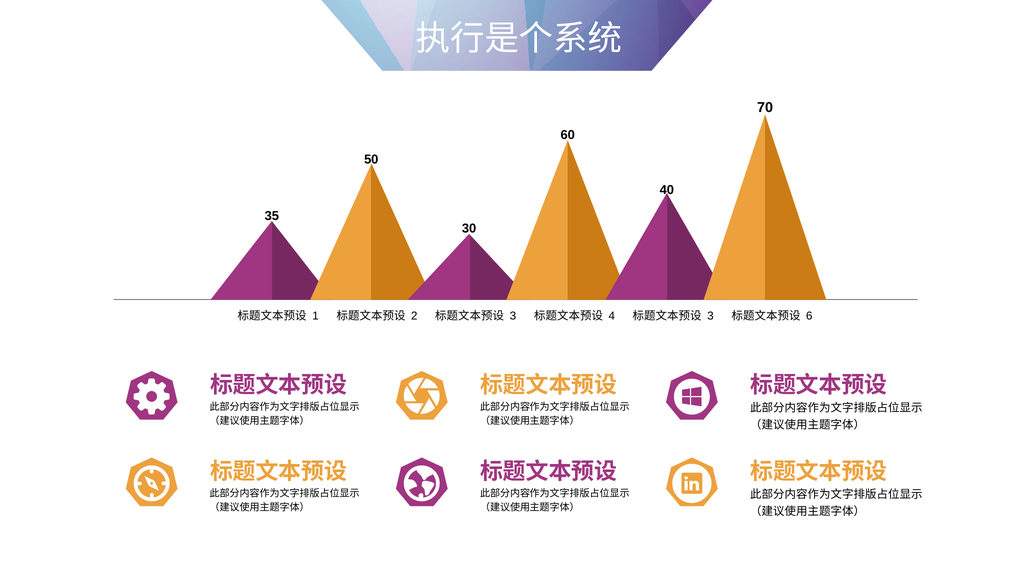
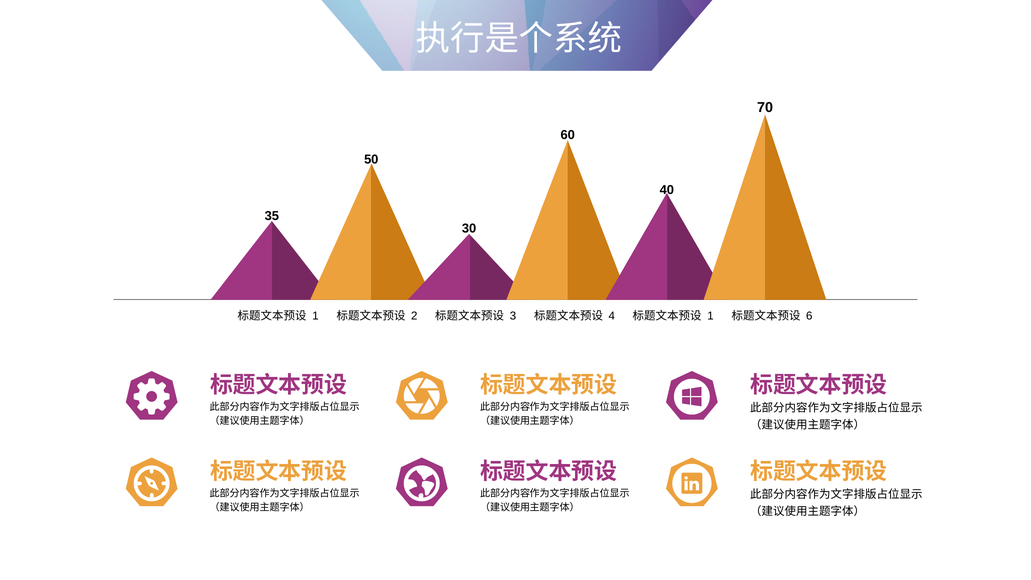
3: 3 -> 1 (710, 316)
